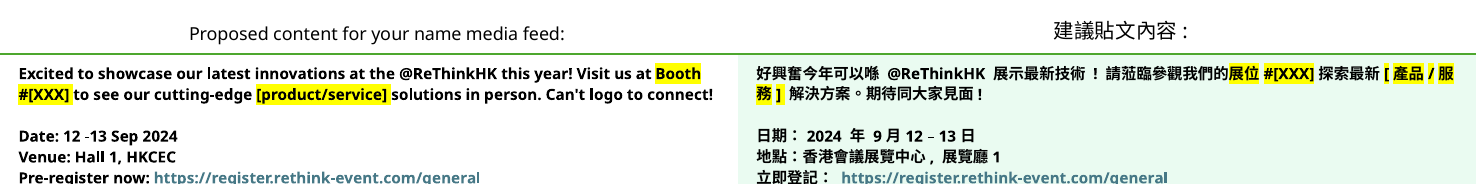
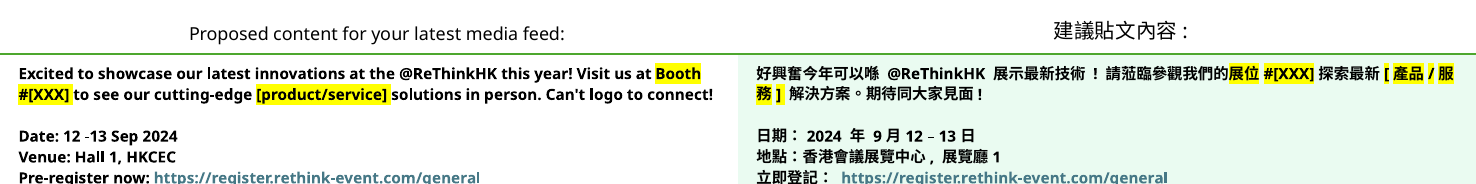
your name: name -> latest (438, 34)
